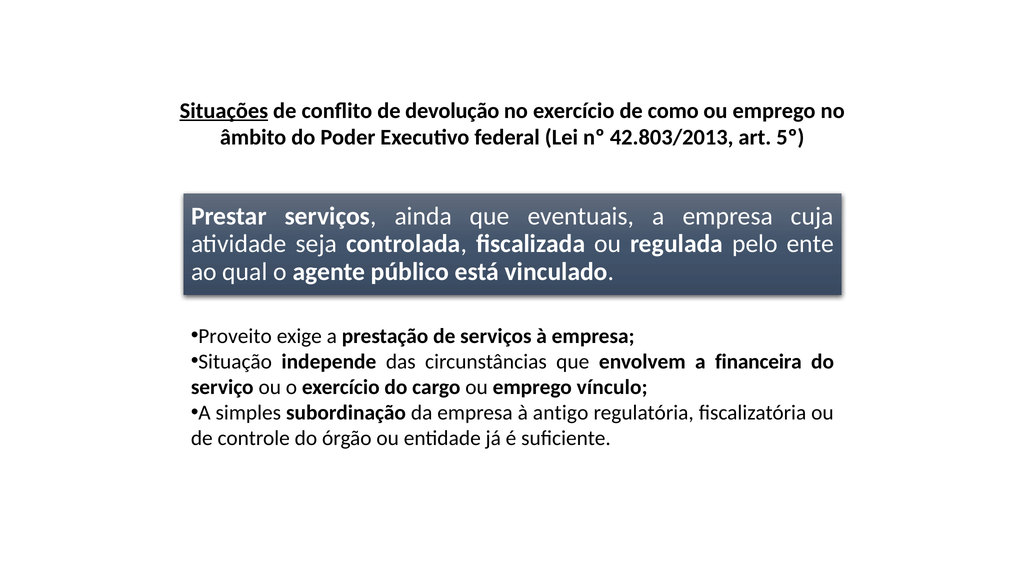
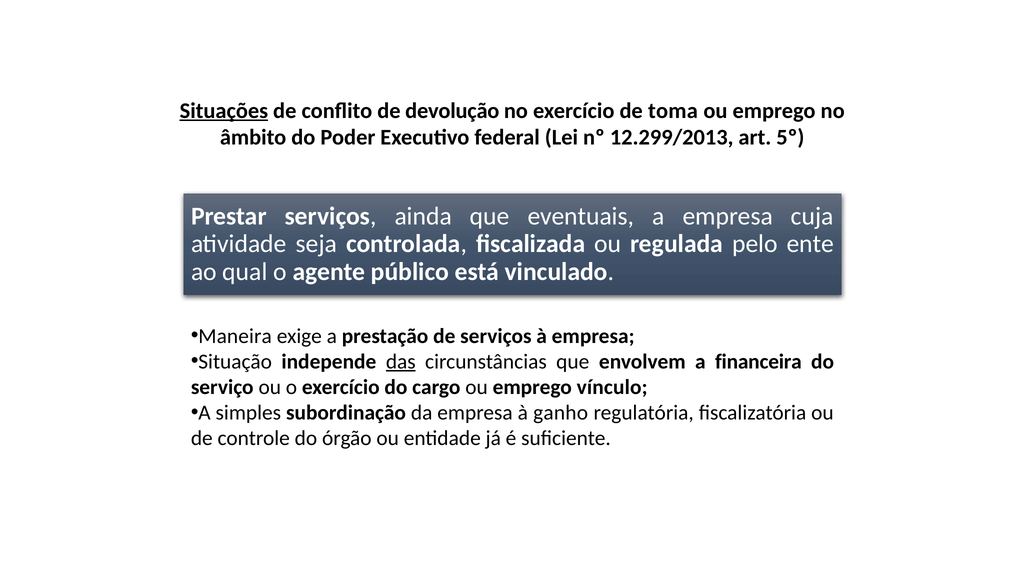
como: como -> toma (673, 111)
42.803/2013: 42.803/2013 -> 12.299/2013 (672, 138)
Proveito: Proveito -> Maneira (235, 336)
das underline: none -> present (401, 362)
antigo: antigo -> ganho (561, 413)
